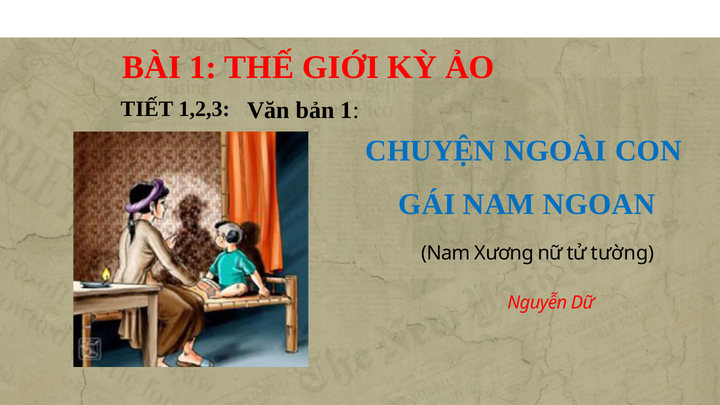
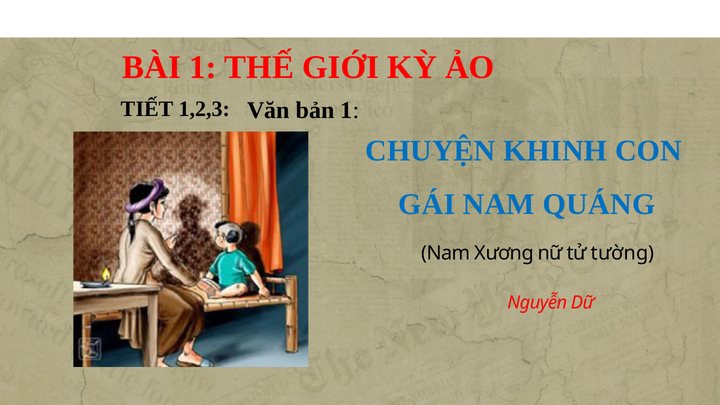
NGOÀI: NGOÀI -> KHINH (555, 151)
NGOAN: NGOAN -> QUÁNG (599, 204)
